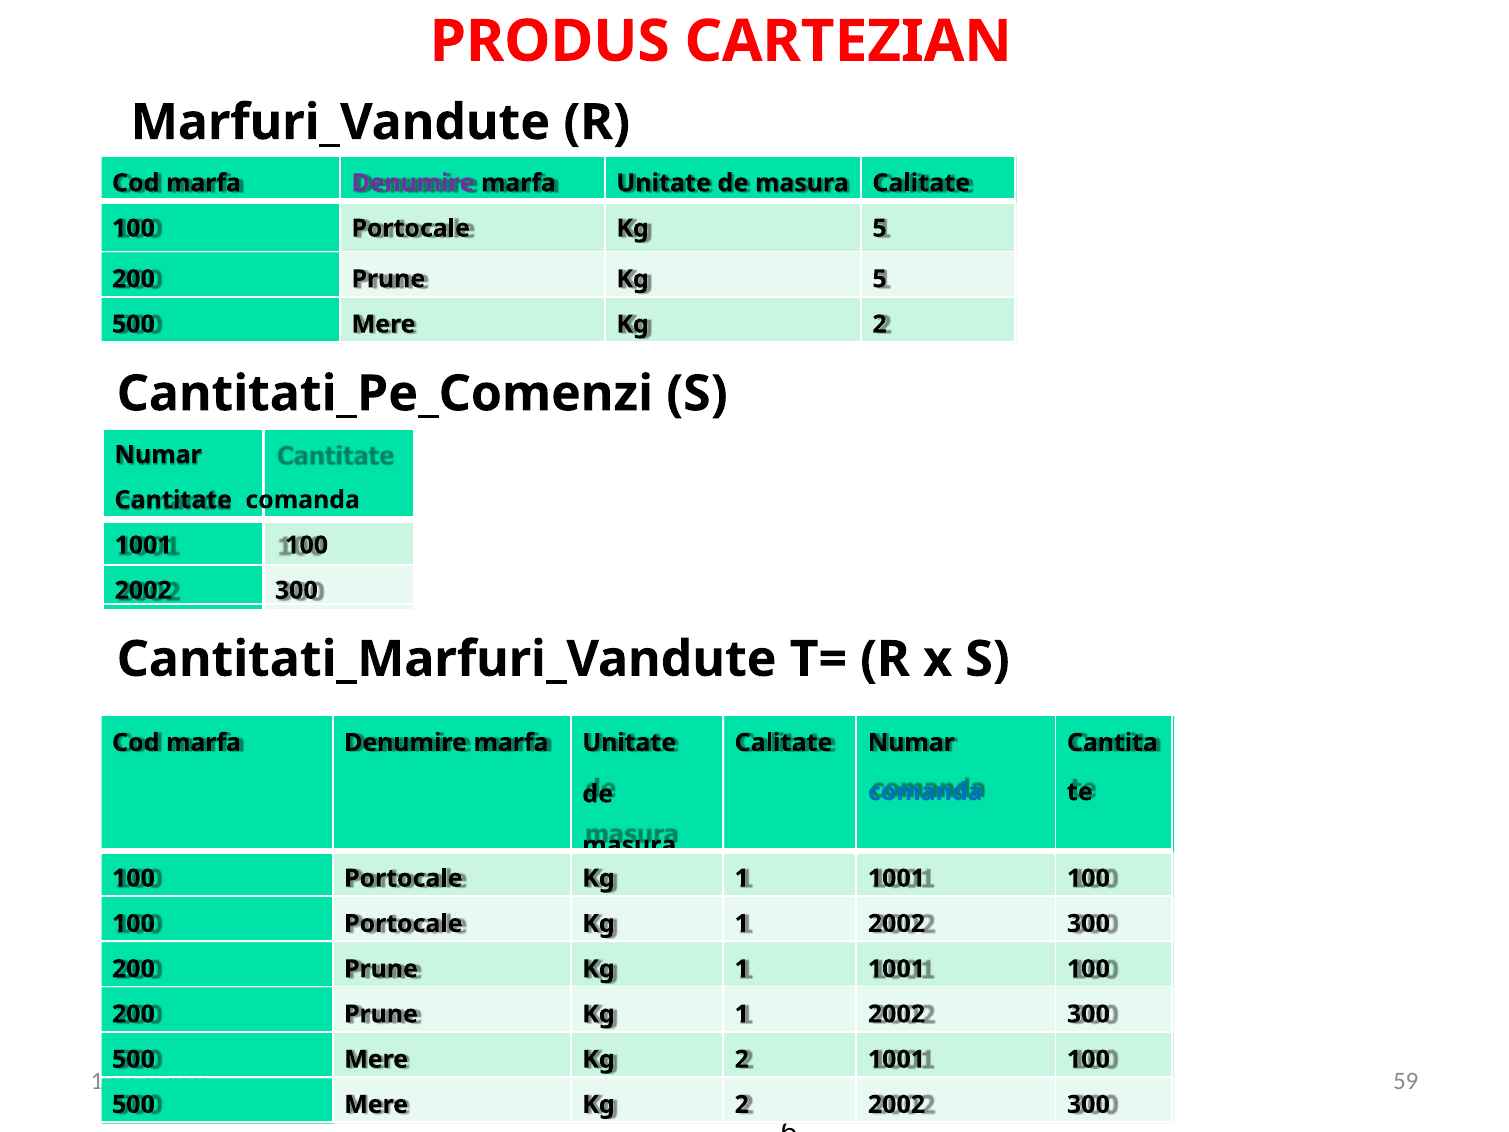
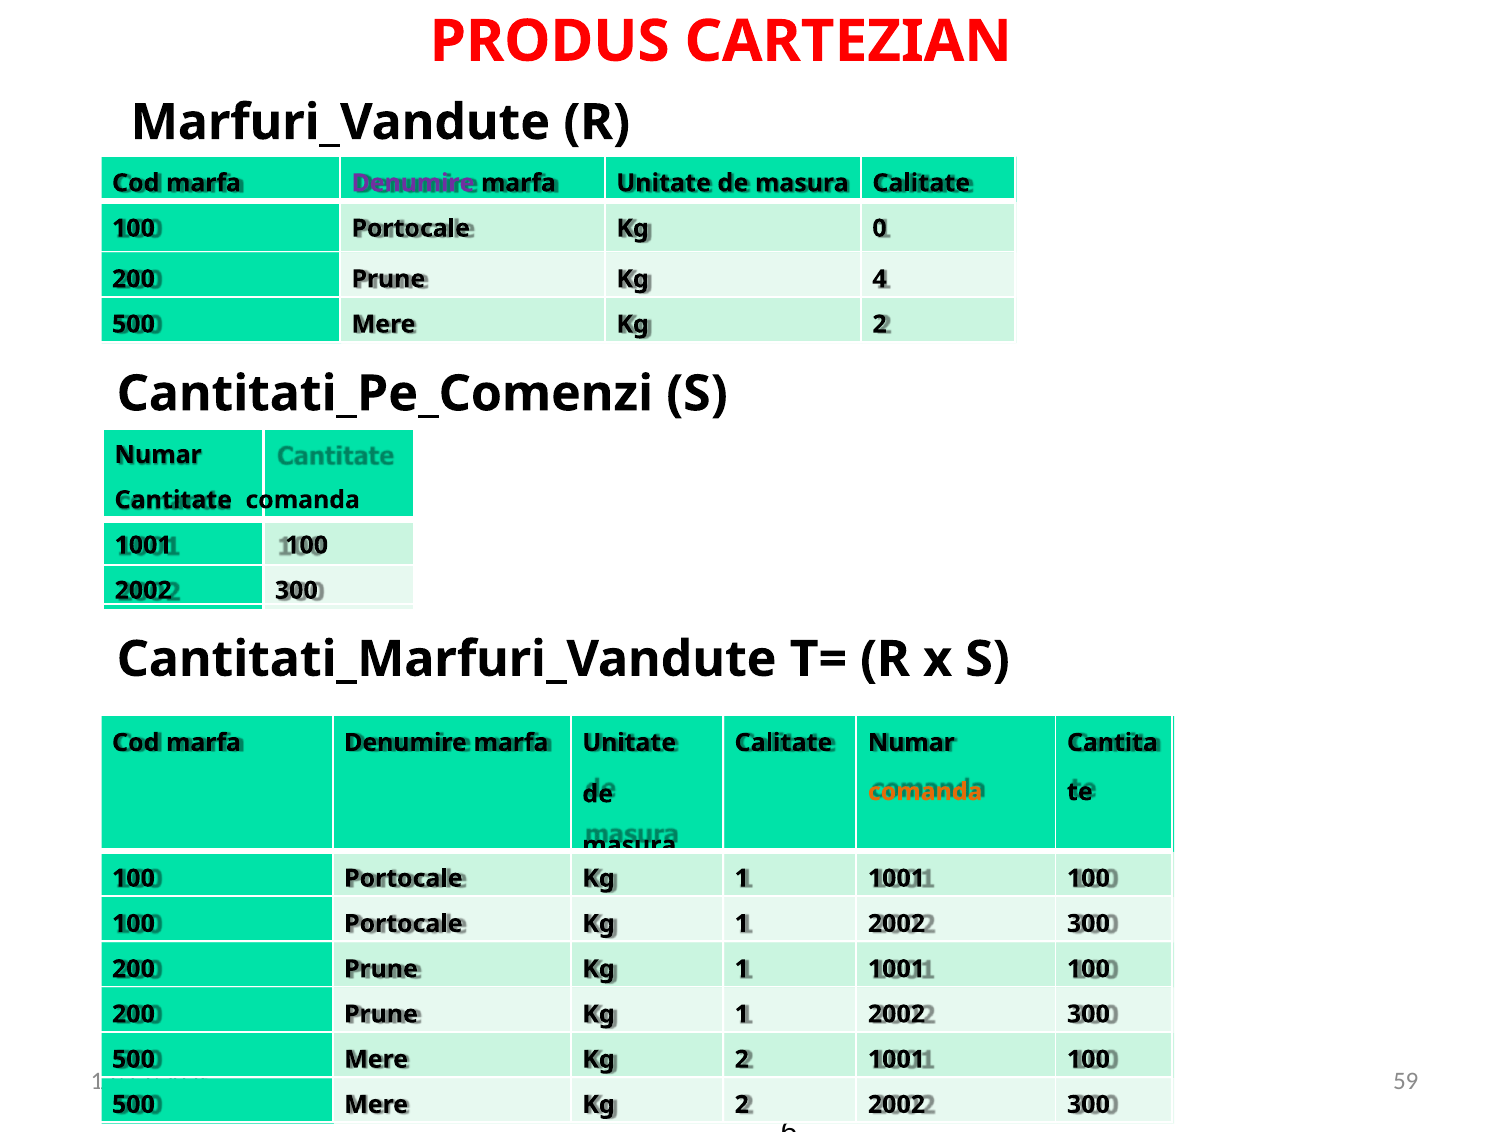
Portocale Kg 5: 5 -> 0 (879, 228)
Prune Kg 5: 5 -> 4 (879, 279)
comanda colour: blue -> orange (925, 792)
